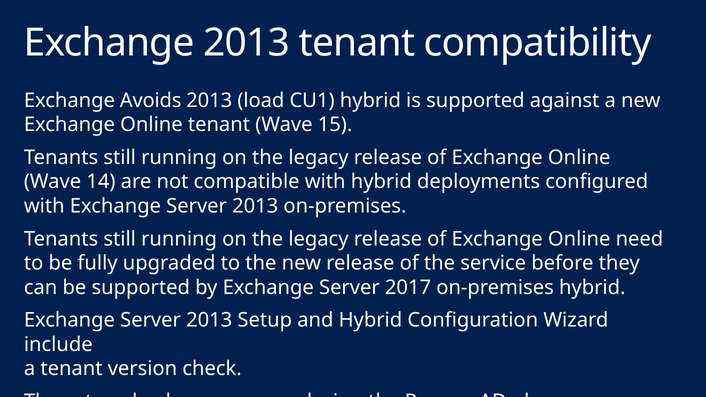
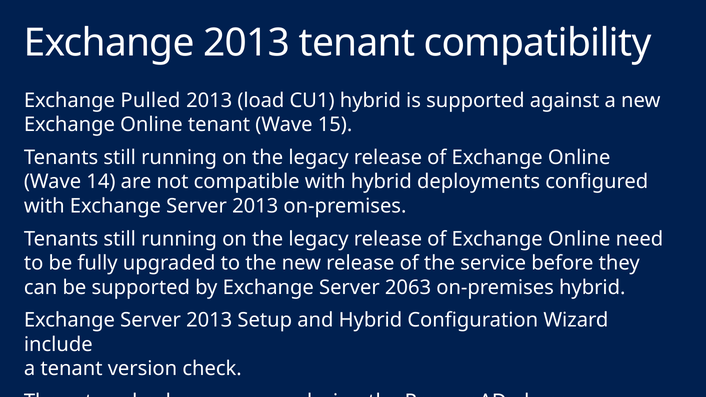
Avoids: Avoids -> Pulled (150, 100)
2017: 2017 -> 2063 (408, 287)
